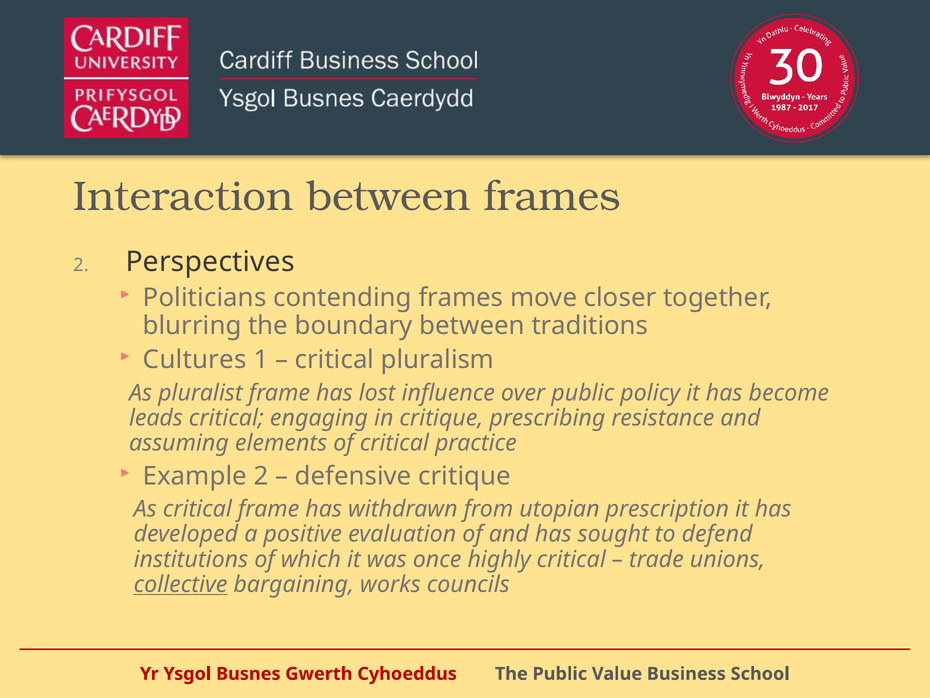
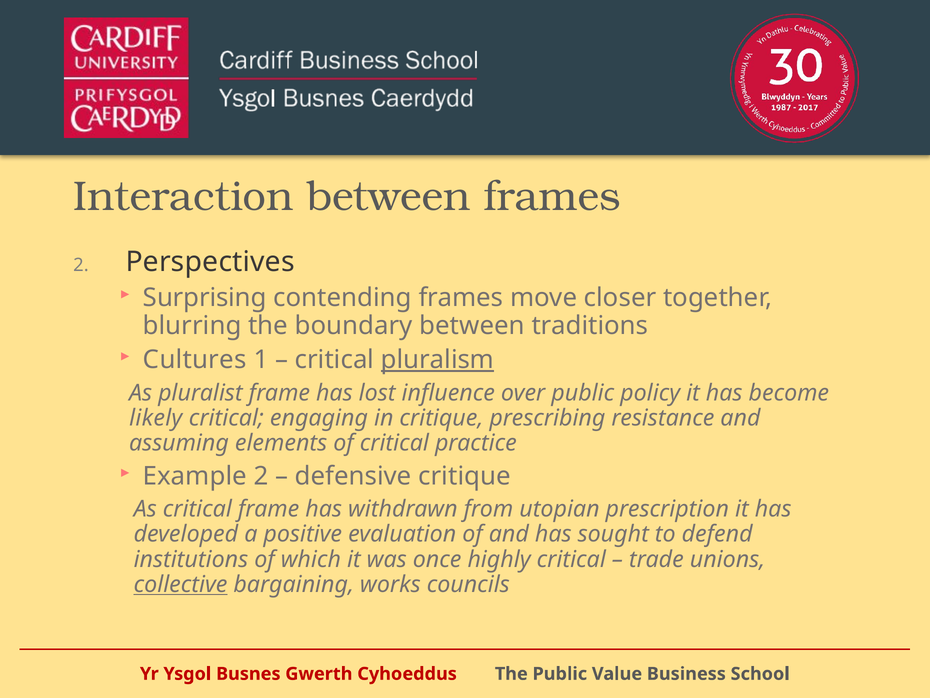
Politicians: Politicians -> Surprising (205, 297)
pluralism underline: none -> present (438, 360)
leads: leads -> likely (156, 418)
